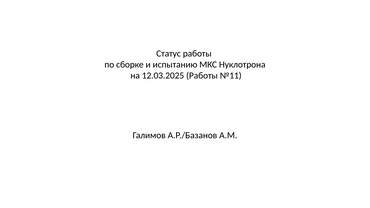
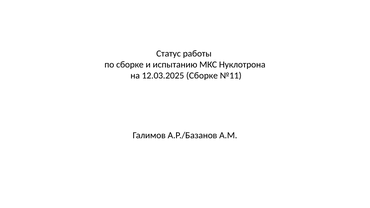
12.03.2025 Работы: Работы -> Сборке (202, 76)
